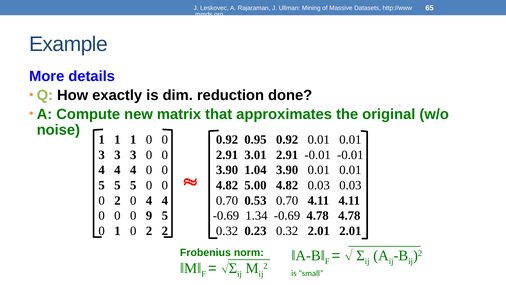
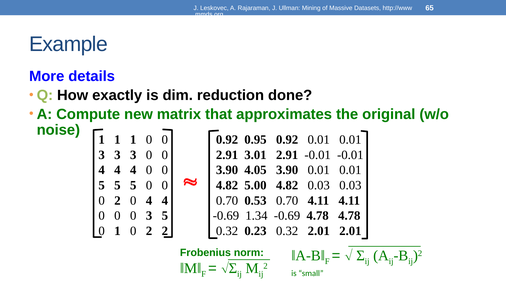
1.04: 1.04 -> 4.05 (255, 170)
0 0 0 9: 9 -> 3 (149, 215)
